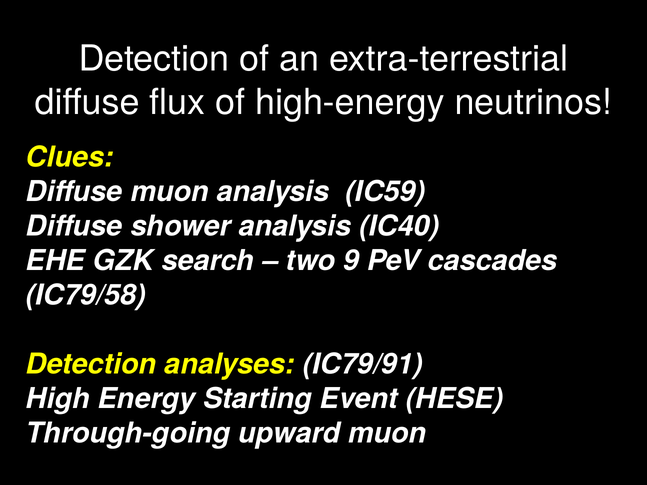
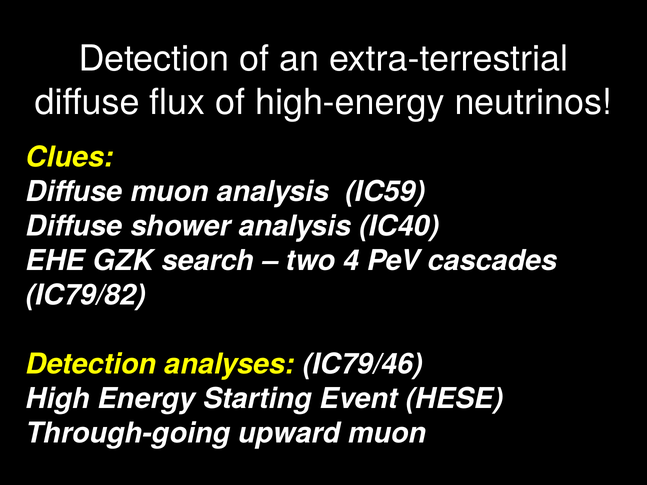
9: 9 -> 4 (351, 261)
IC79/58: IC79/58 -> IC79/82 (86, 295)
IC79/91: IC79/91 -> IC79/46 (363, 364)
